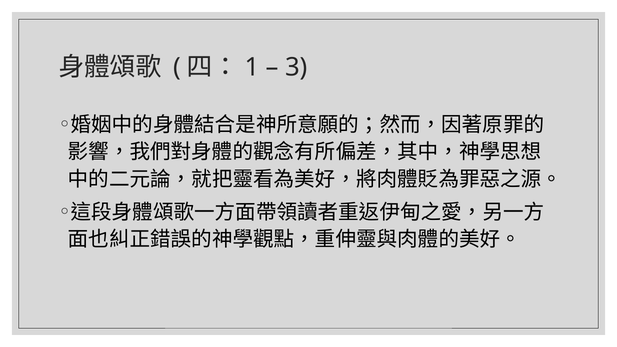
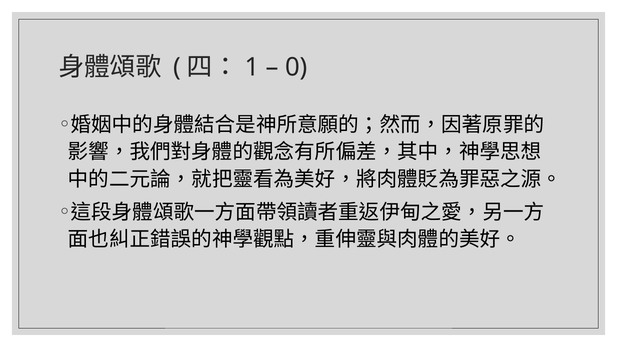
3: 3 -> 0 (296, 67)
